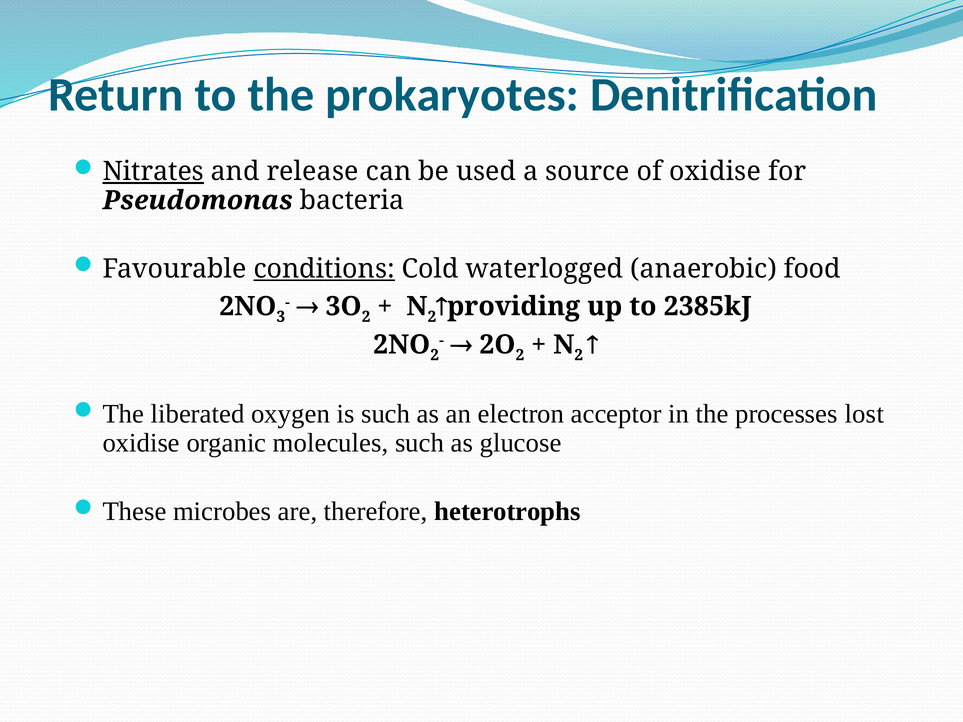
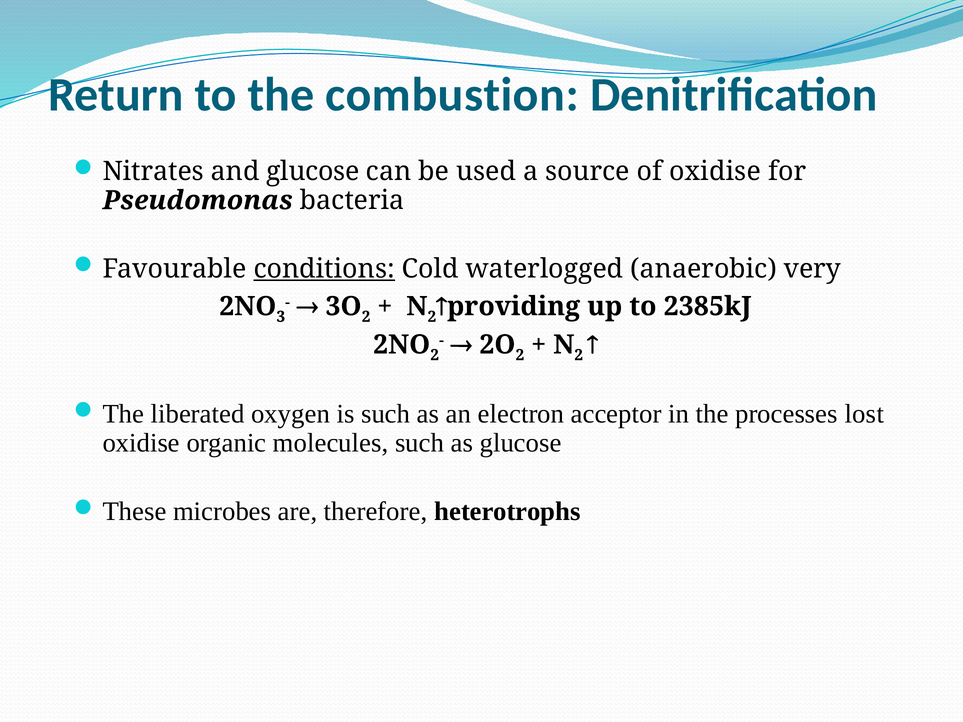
prokaryotes: prokaryotes -> combustion (452, 95)
Nitrates underline: present -> none (153, 172)
and release: release -> glucose (313, 172)
food: food -> very (812, 269)
